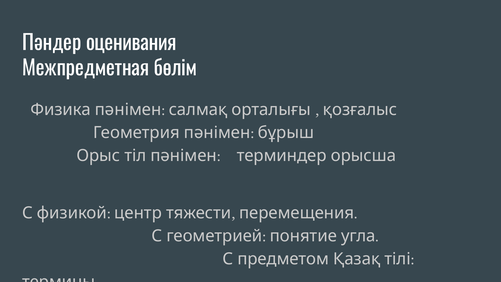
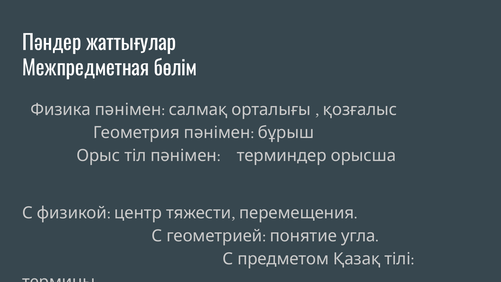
оценивания: оценивания -> жаттығулар (131, 43)
